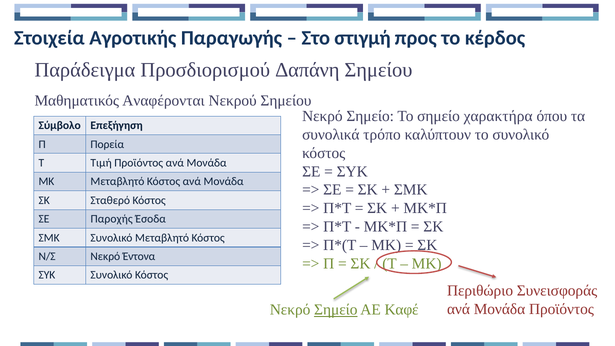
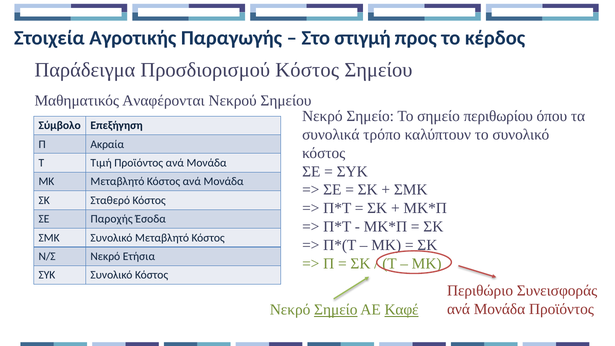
Προσδιορισμού Δαπάνη: Δαπάνη -> Κόστος (307, 70)
χαρακτήρα: χαρακτήρα -> περιθωρίου (498, 116)
Πορεία: Πορεία -> Ακραία (107, 144)
Έντονα: Έντονα -> Ετήσια (139, 256)
Καφέ underline: none -> present (402, 310)
